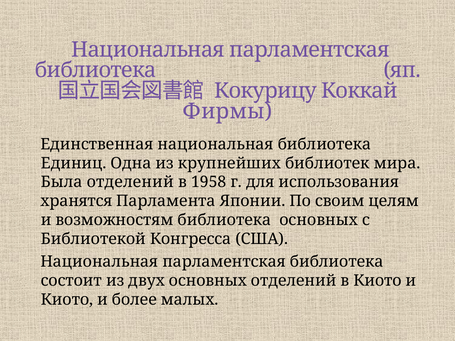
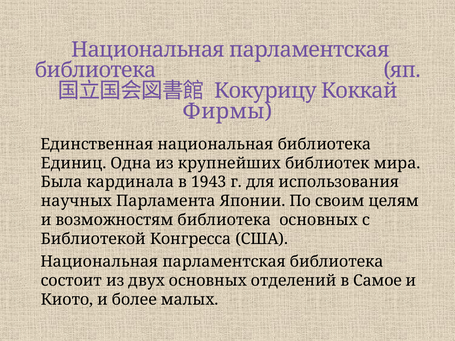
Была отделений: отделений -> кардинала (130, 182)
1958: 1958 -> 1943 (209, 182)
хранятся: хранятся -> научных (76, 201)
в Киото: Киото -> Самое (378, 281)
